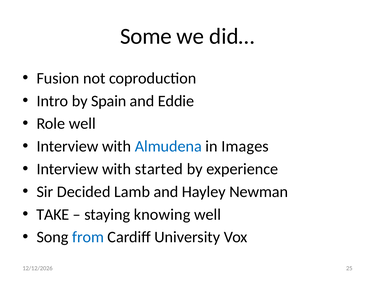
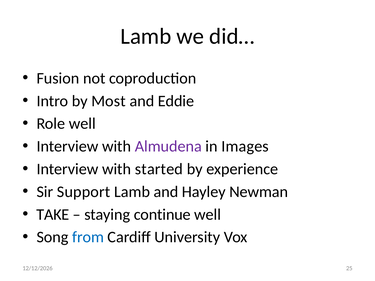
Some: Some -> Lamb (146, 36)
Spain: Spain -> Most (109, 101)
Almudena colour: blue -> purple (168, 146)
Decided: Decided -> Support (84, 192)
knowing: knowing -> continue (162, 215)
